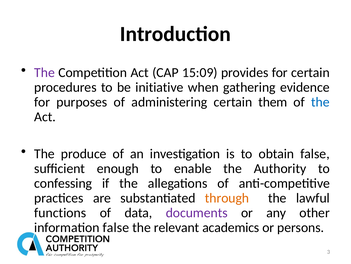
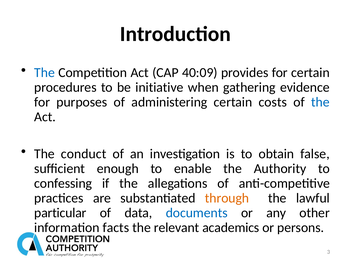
The colour: purple -> blue (45, 72)
15:09: 15:09 -> 40:09 (200, 72)
them: them -> costs (273, 102)
produce: produce -> conduct (84, 153)
functions: functions -> particular (60, 212)
documents colour: purple -> blue (197, 212)
information false: false -> facts (116, 227)
